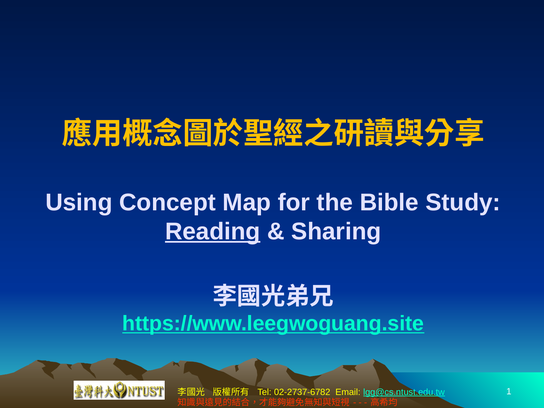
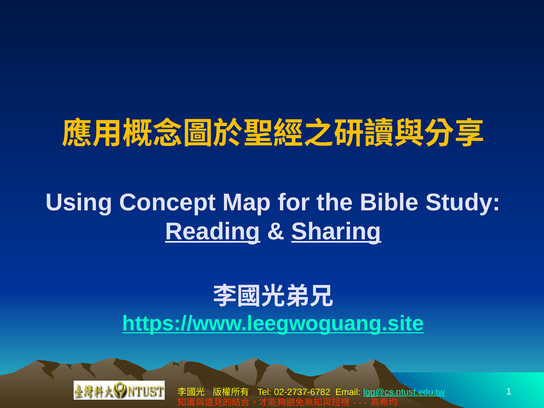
Sharing underline: none -> present (336, 231)
